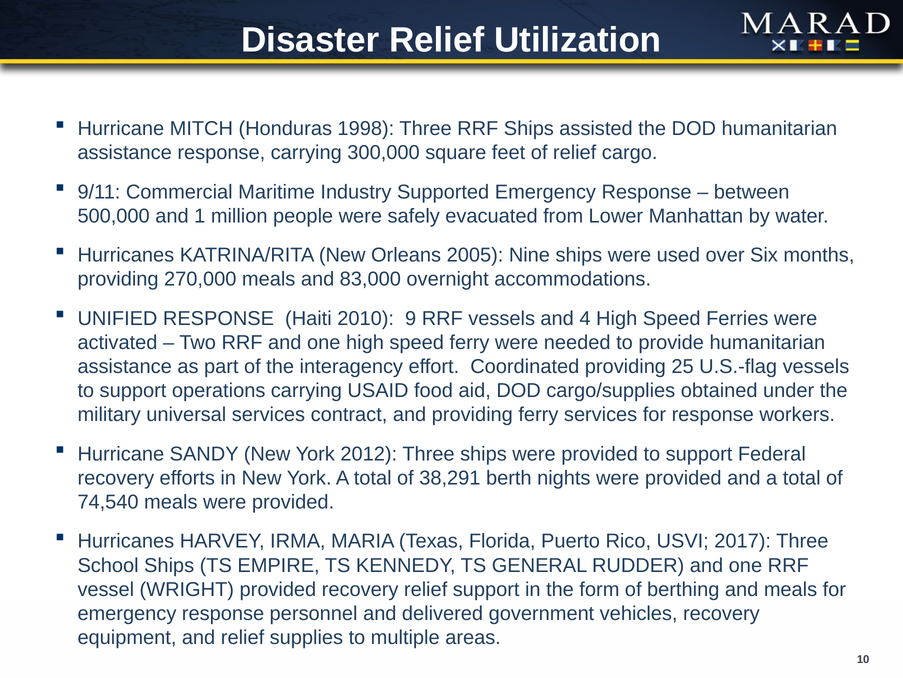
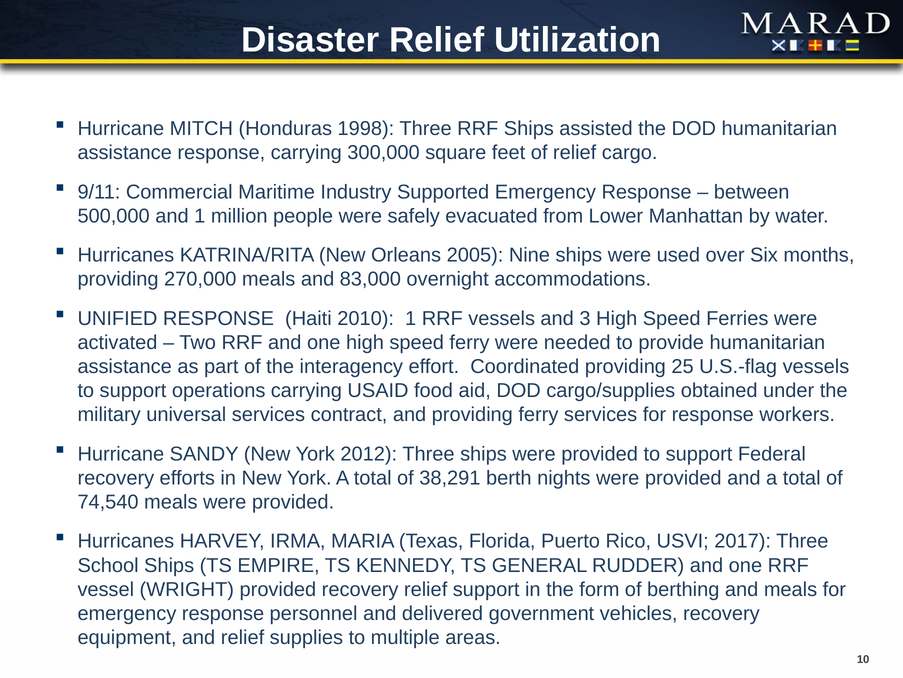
2010 9: 9 -> 1 (411, 318)
4: 4 -> 3 (585, 318)
